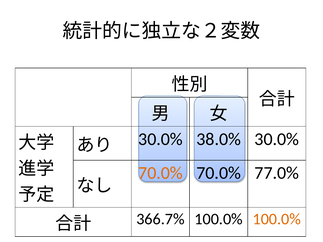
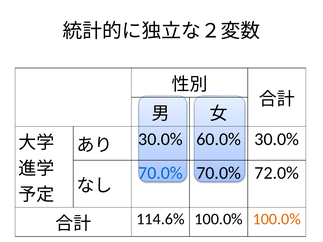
38.0%: 38.0% -> 60.0% (219, 139)
70.0% colour: orange -> blue (160, 173)
77.0%: 77.0% -> 72.0% (277, 173)
366.7%: 366.7% -> 114.6% (160, 219)
